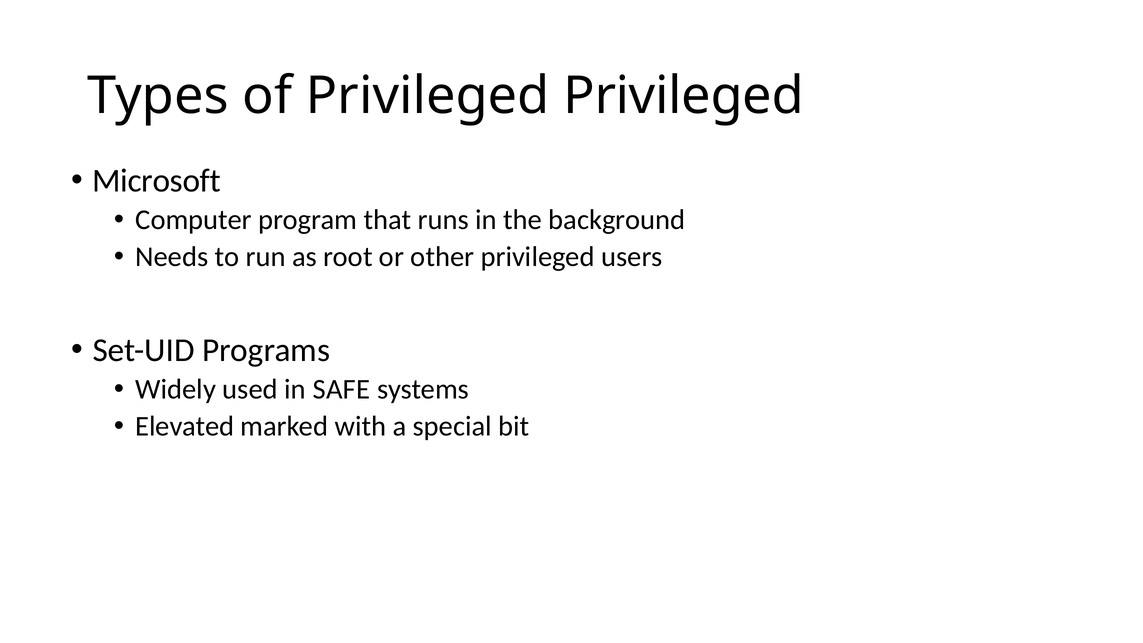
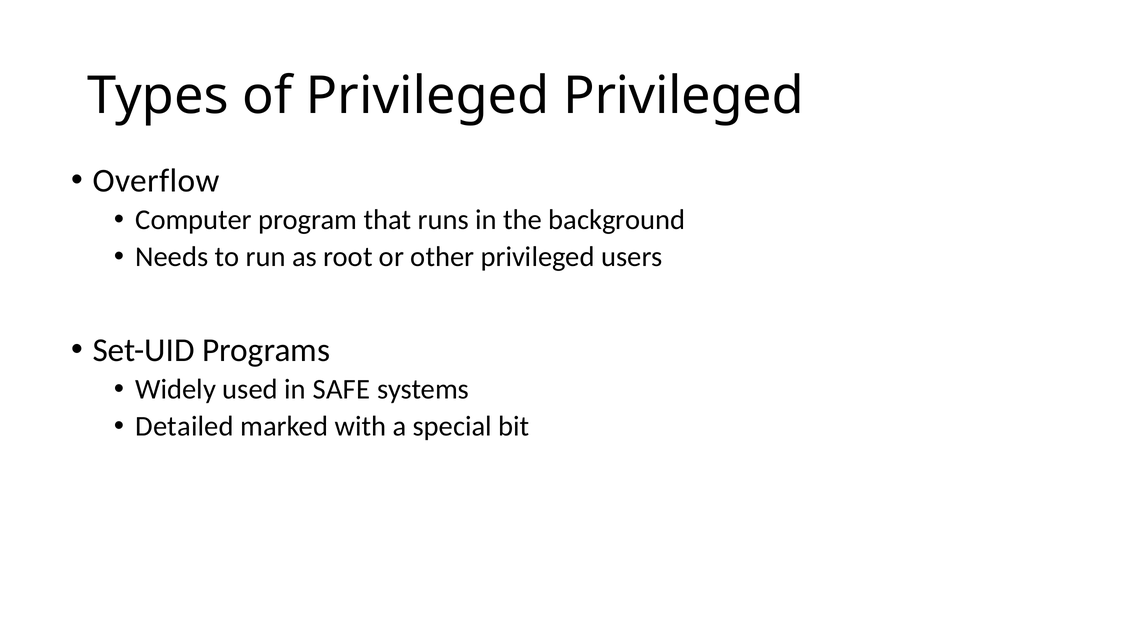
Microsoft: Microsoft -> Overflow (156, 181)
Elevated: Elevated -> Detailed (185, 426)
